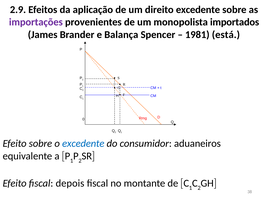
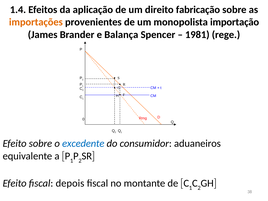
2.9: 2.9 -> 1.4 (18, 10)
direito excedente: excedente -> fabricação (198, 10)
importações colour: purple -> orange (36, 22)
importados: importados -> importação (235, 22)
está: está -> rege (226, 35)
